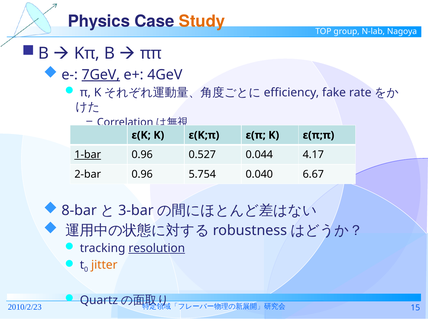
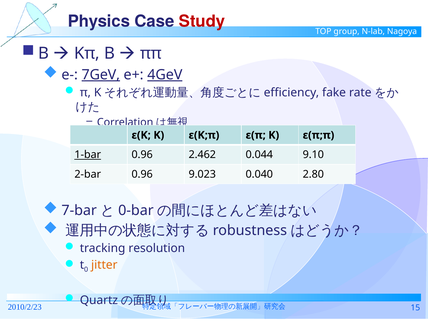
Study colour: orange -> red (202, 21)
4GeV underline: none -> present (165, 75)
0.527: 0.527 -> 2.462 (202, 155)
4.17: 4.17 -> 9.10 (313, 155)
5.754: 5.754 -> 9.023 (202, 174)
6.67: 6.67 -> 2.80 (313, 174)
8-bar: 8-bar -> 7-bar (79, 210)
3-bar: 3-bar -> 0-bar (136, 210)
resolution underline: present -> none (157, 248)
